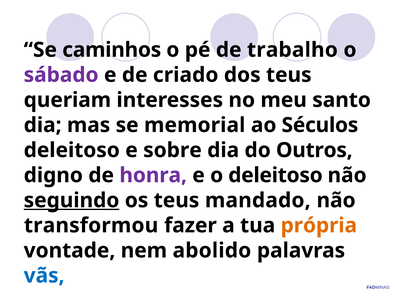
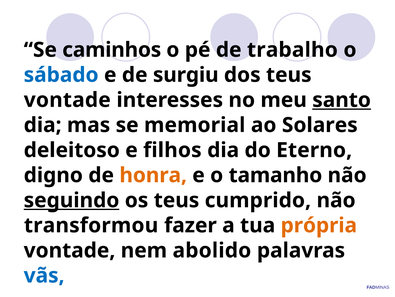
sábado colour: purple -> blue (61, 75)
criado: criado -> surgiu (186, 75)
queriam: queriam -> vontade (67, 100)
santo underline: none -> present (342, 100)
Séculos: Séculos -> Solares (320, 125)
sobre: sobre -> filhos (172, 150)
Outros: Outros -> Eterno (314, 150)
honra colour: purple -> orange (153, 175)
o deleitoso: deleitoso -> tamanho (275, 175)
mandado: mandado -> cumprido (258, 200)
